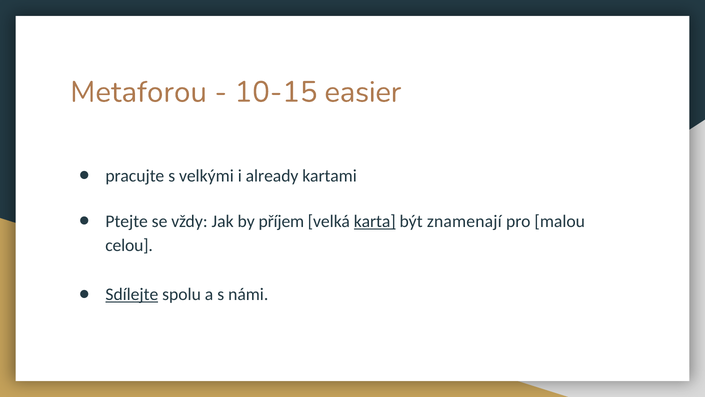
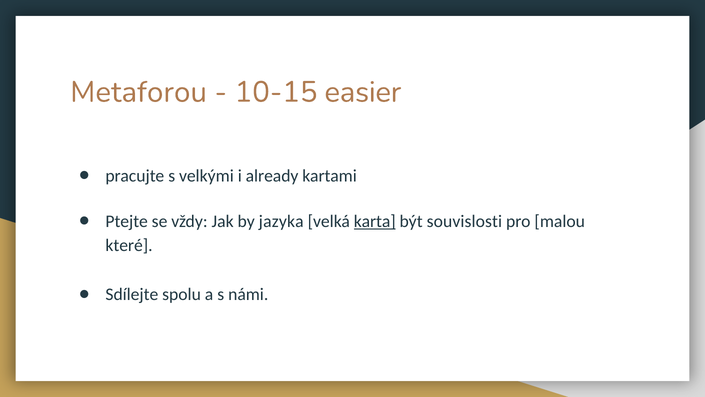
příjem: příjem -> jazyka (281, 221)
znamenají: znamenají -> souvislosti (464, 221)
celou: celou -> které (129, 245)
Sdílejte underline: present -> none (132, 294)
